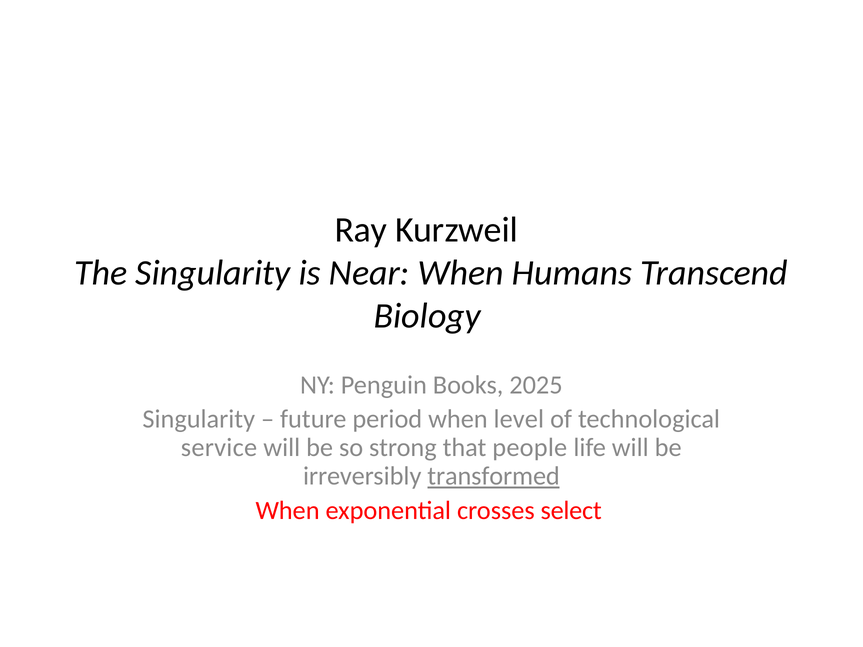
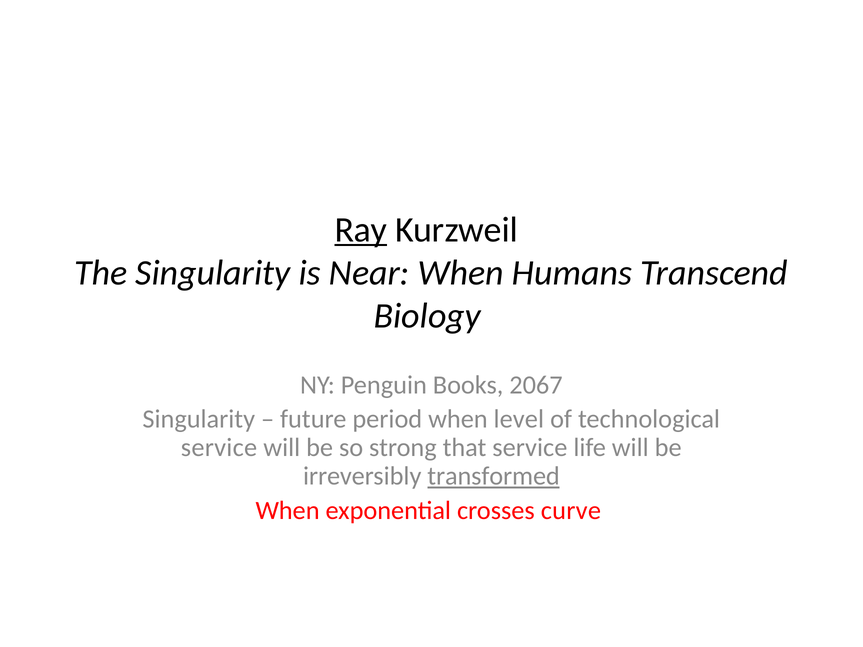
Ray underline: none -> present (361, 230)
2025: 2025 -> 2067 (536, 385)
that people: people -> service (530, 448)
select: select -> curve (571, 511)
